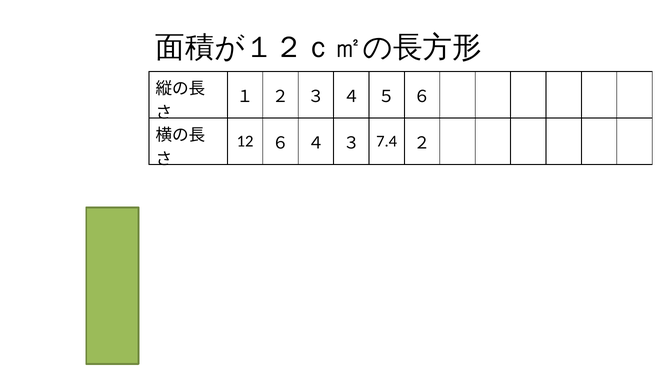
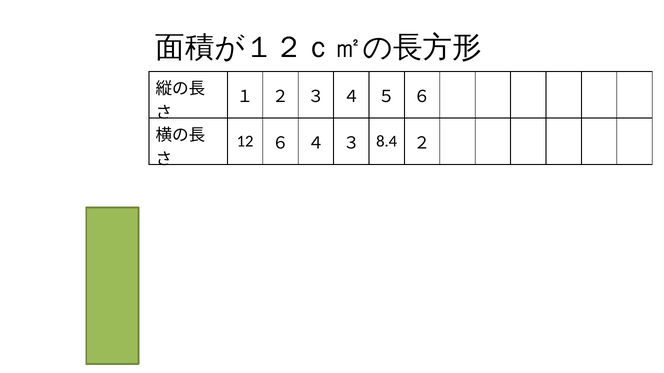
7.4: 7.4 -> 8.4 (387, 142)
